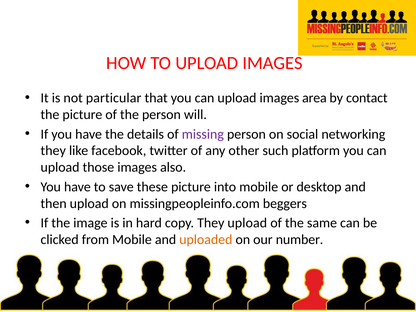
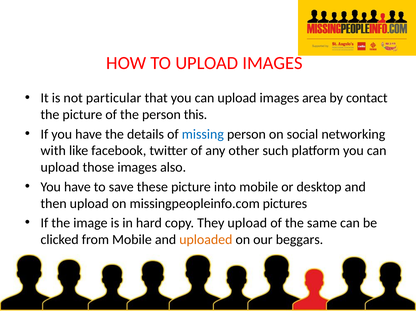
will: will -> this (195, 115)
missing colour: purple -> blue (203, 134)
they: they -> with (53, 151)
beggers: beggers -> pictures (285, 203)
number: number -> beggars (300, 239)
